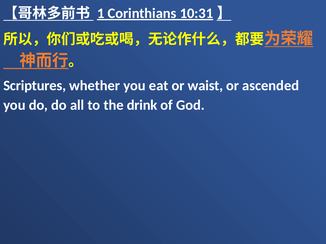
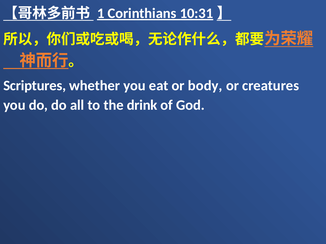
waist: waist -> body (205, 86)
ascended: ascended -> creatures (271, 86)
